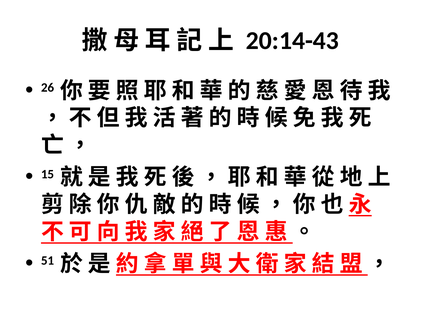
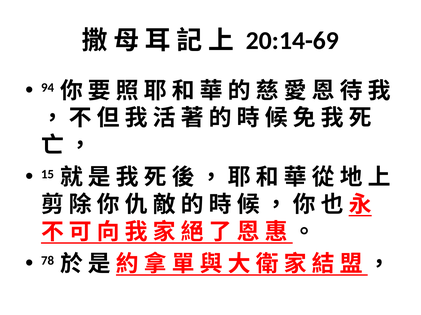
20:14-43: 20:14-43 -> 20:14-69 (292, 41)
26: 26 -> 94 (48, 88)
51: 51 -> 78 (48, 261)
